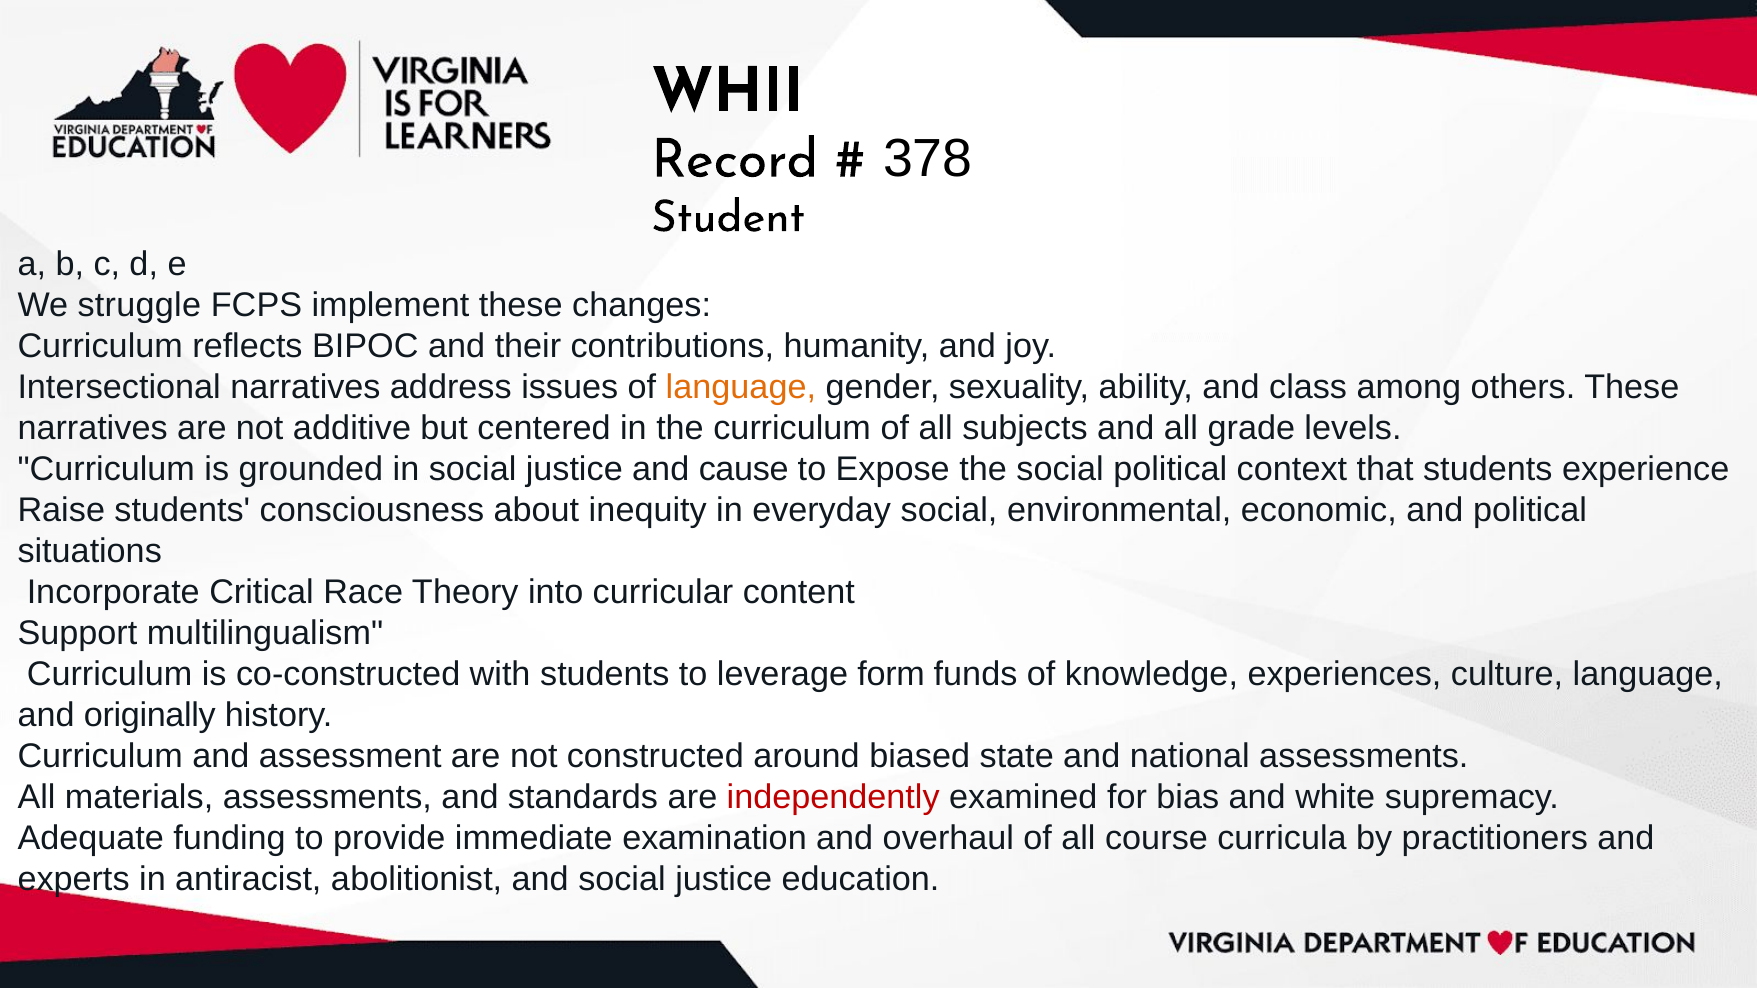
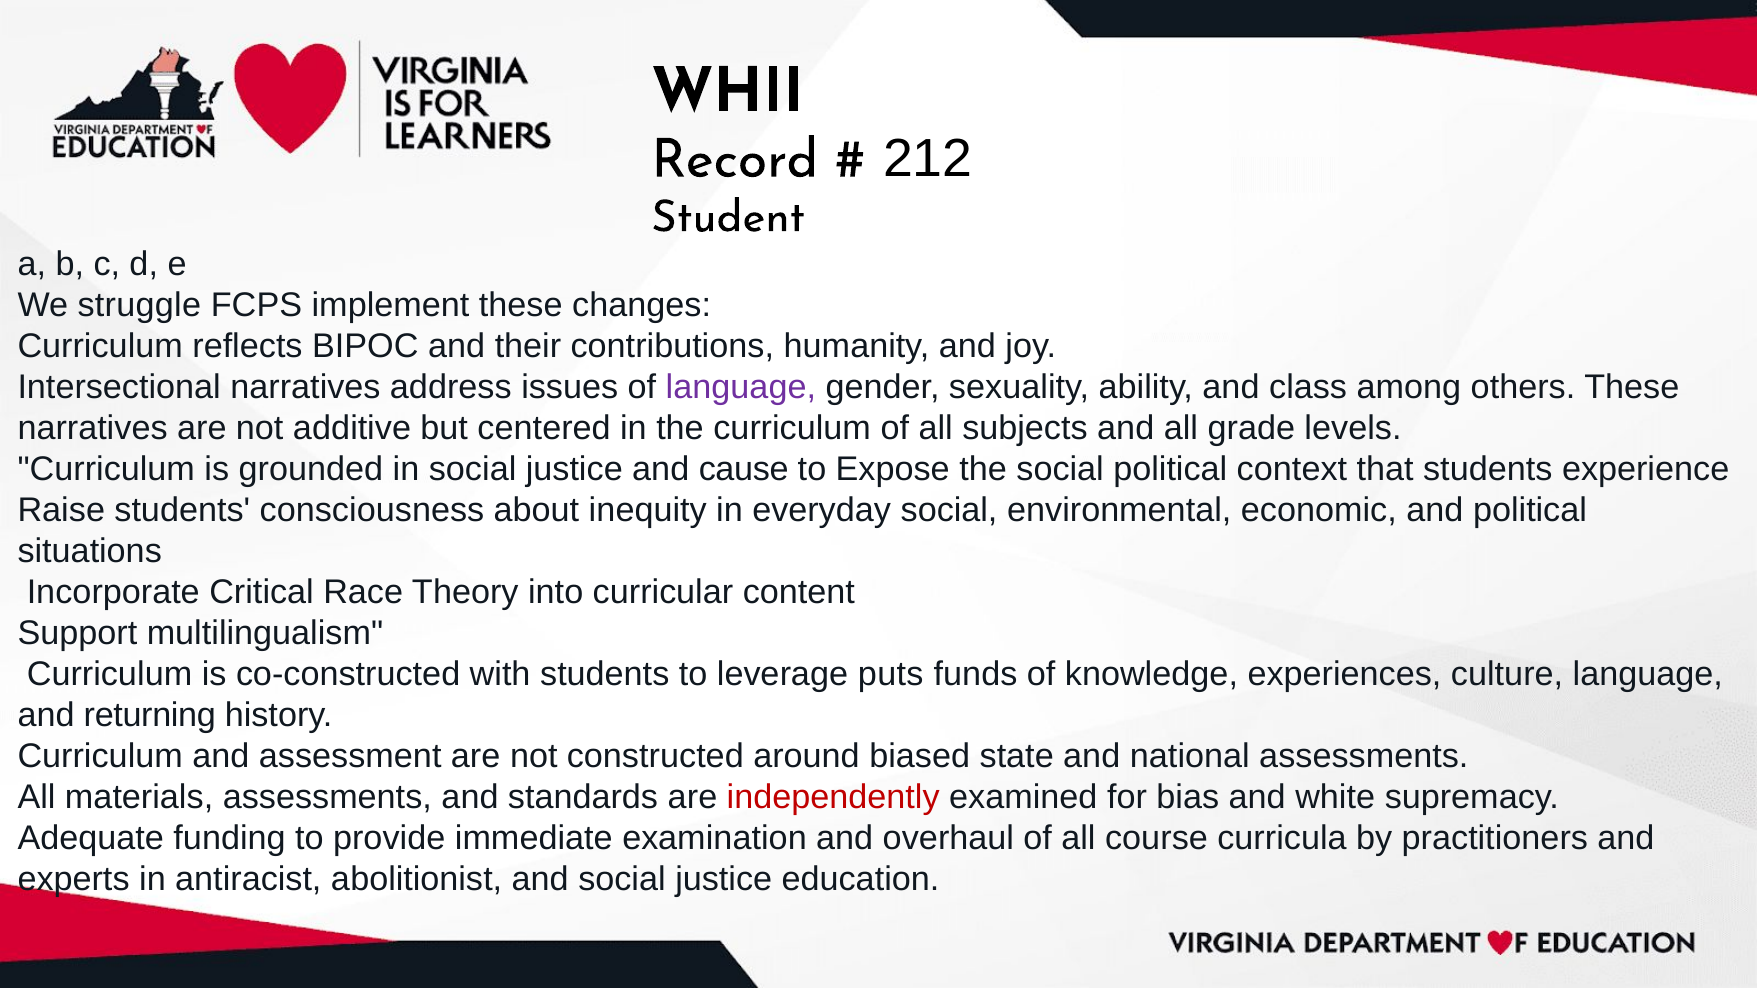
378: 378 -> 212 (928, 159)
language colour: orange -> purple (741, 388)
form: form -> puts (891, 675)
originally: originally -> returning (150, 716)
